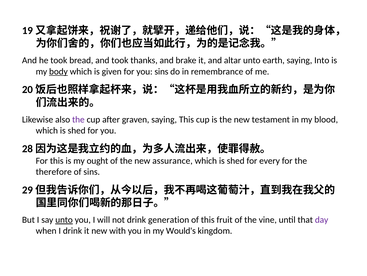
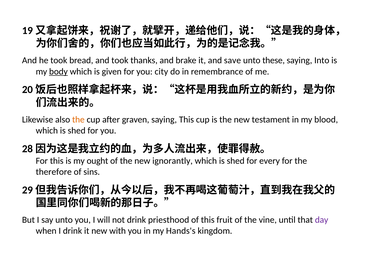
altar: altar -> save (232, 60)
earth: earth -> these (274, 60)
you sins: sins -> city (161, 71)
the colour: purple -> orange (78, 119)
assurance: assurance -> ignorantly (173, 160)
unto underline: present -> none (64, 219)
generation: generation -> priesthood (169, 219)
Would's: Would's -> Hands's (181, 230)
